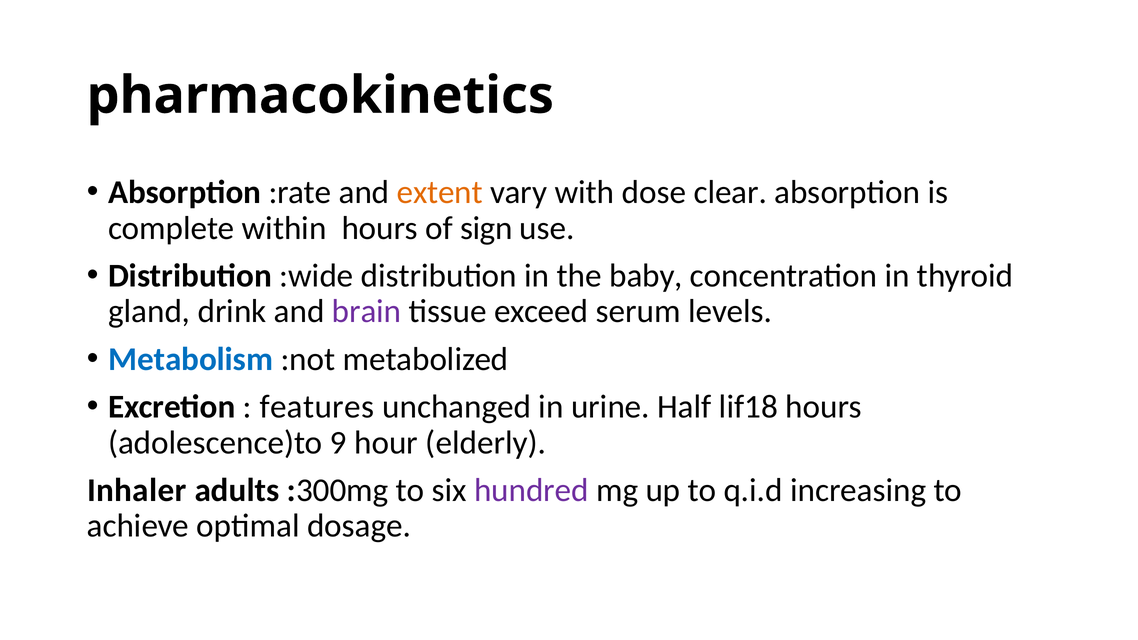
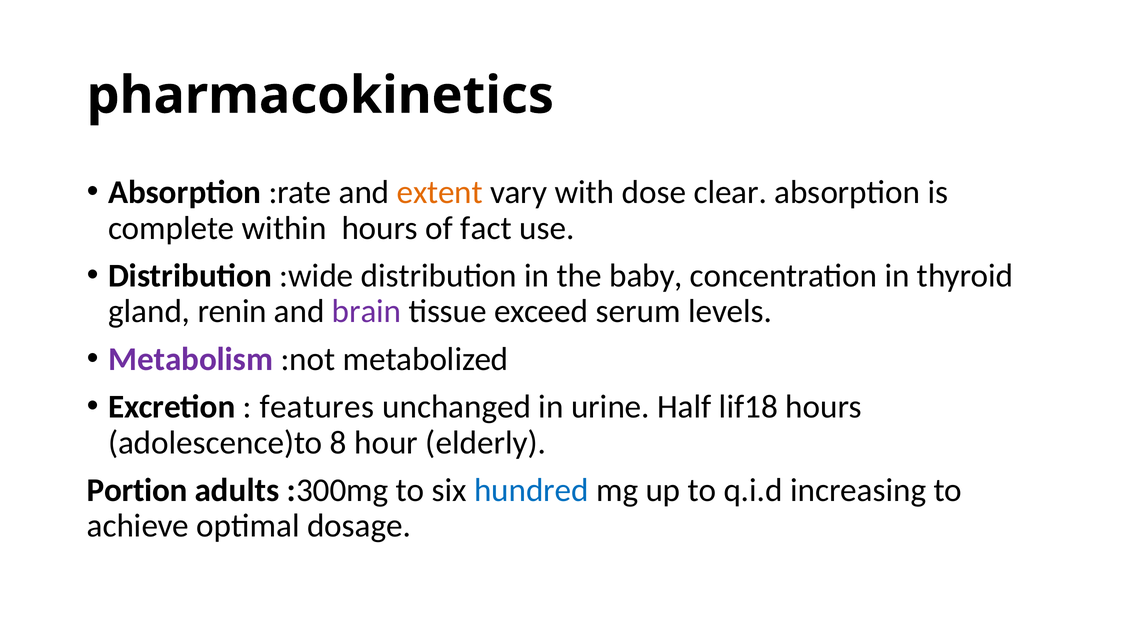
sign: sign -> fact (486, 228)
drink: drink -> renin (232, 312)
Metabolism colour: blue -> purple (191, 359)
9: 9 -> 8 (338, 443)
Inhaler: Inhaler -> Portion (137, 490)
hundred colour: purple -> blue (531, 490)
